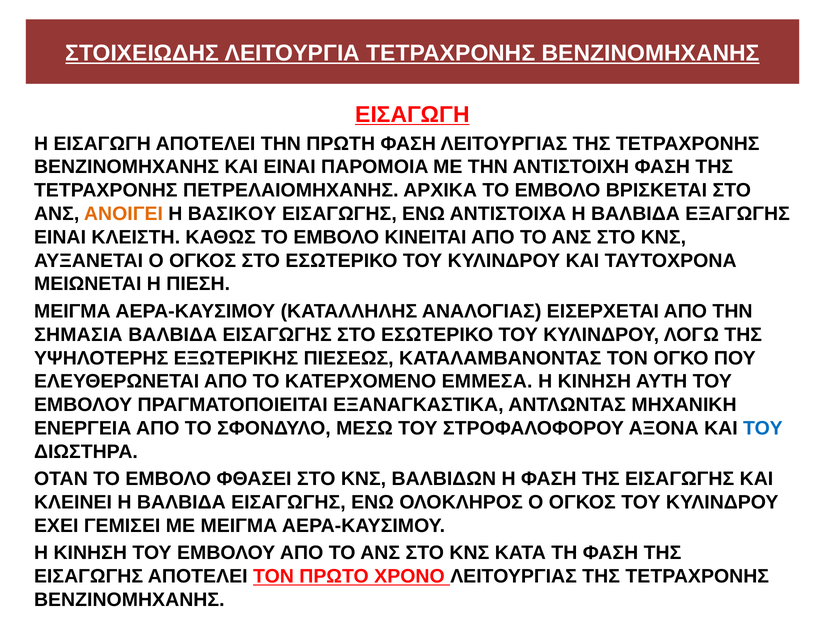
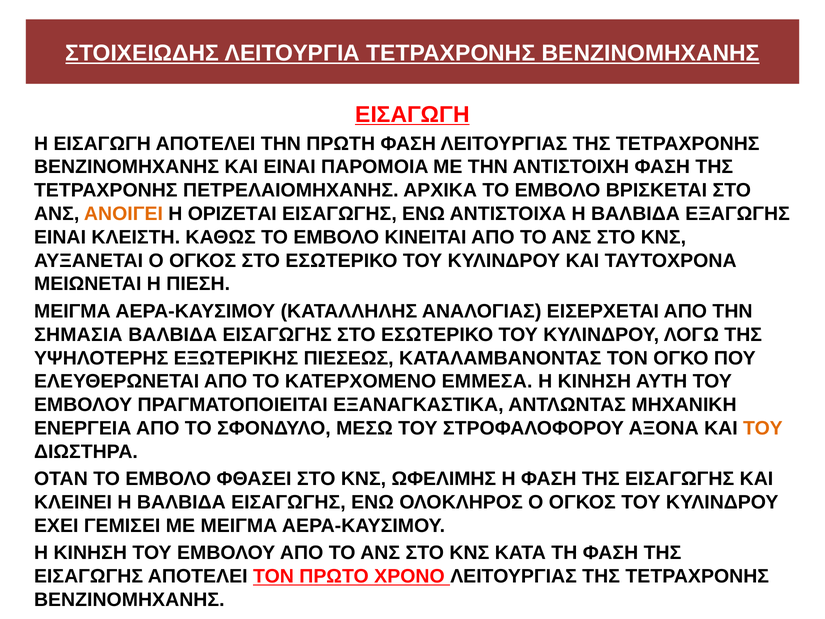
ΒΑΣΙΚΟΥ: ΒΑΣΙΚΟΥ -> ΟΡΙΖΕΤΑΙ (232, 214)
ΤΟΥ colour: blue -> orange (763, 428)
ΒΑΛΒΙΔΩΝ: ΒΑΛΒΙΔΩΝ -> ΩΦΕΛΙΜΗΣ (444, 479)
